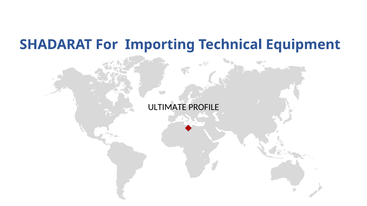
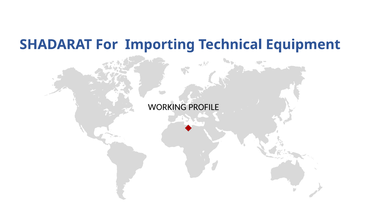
ULTIMATE: ULTIMATE -> WORKING (167, 107)
